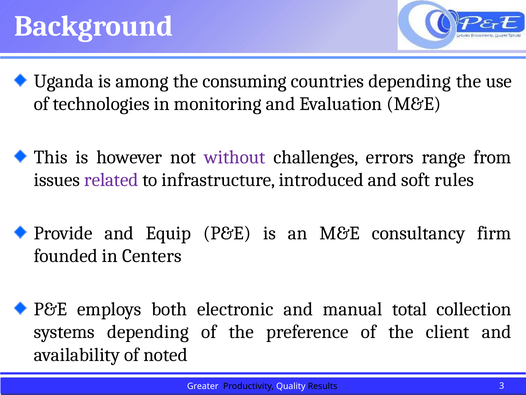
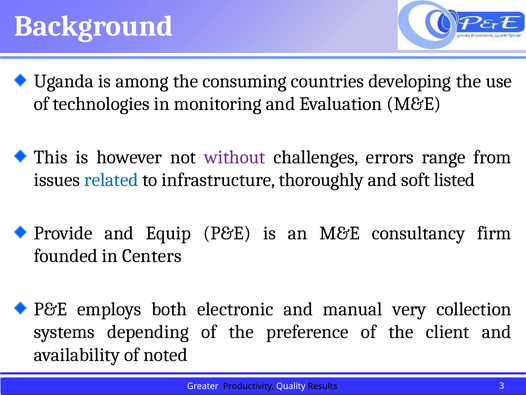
countries depending: depending -> developing (410, 81)
related colour: purple -> blue (111, 180)
introduced: introduced -> thoroughly (321, 180)
rules: rules -> listed (454, 180)
total: total -> very (409, 309)
